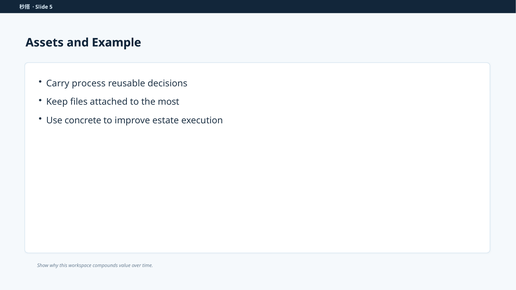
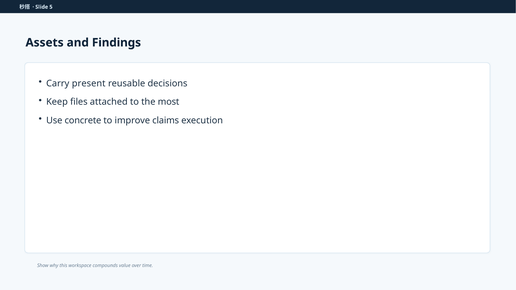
Example: Example -> Findings (116, 43)
process: process -> present (89, 84)
estate: estate -> claims (166, 121)
